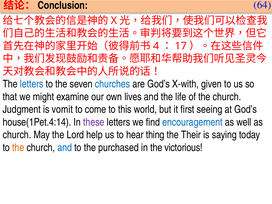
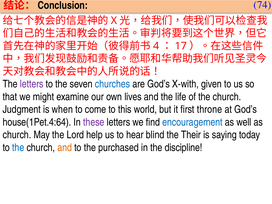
64: 64 -> 74 (262, 5)
letters colour: blue -> purple (32, 84)
vomit: vomit -> when (62, 109)
seeing: seeing -> throne (210, 109)
house(1Pet.4:14: house(1Pet.4:14 -> house(1Pet.4:64 (37, 122)
thing: thing -> blind (155, 135)
the colour: orange -> blue (18, 148)
and colour: blue -> orange (65, 148)
victorious: victorious -> discipline (183, 148)
